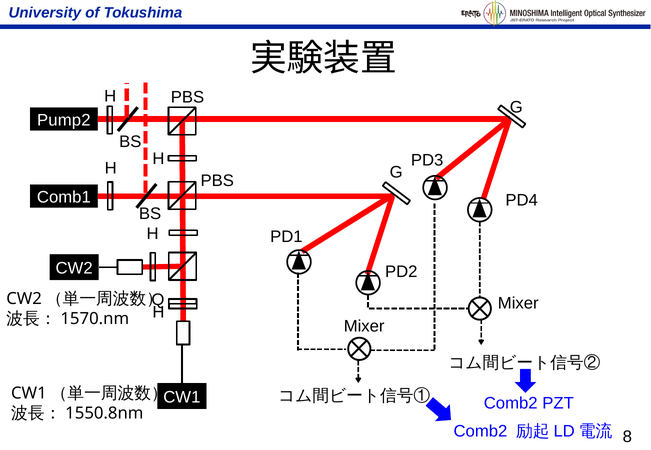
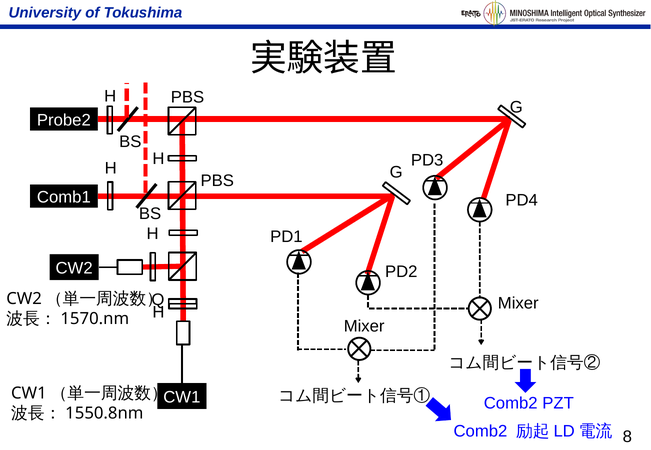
Pump2: Pump2 -> Probe2 (64, 120)
